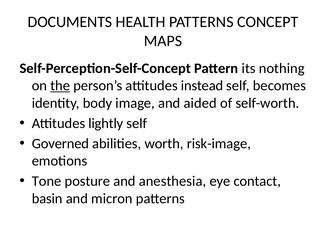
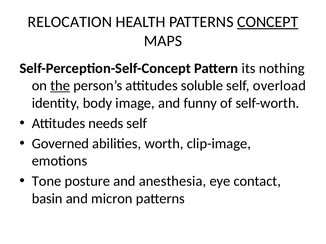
DOCUMENTS: DOCUMENTS -> RELOCATION (70, 22)
CONCEPT underline: none -> present (268, 22)
instead: instead -> soluble (202, 86)
becomes: becomes -> overload (279, 86)
aided: aided -> funny (200, 103)
lightly: lightly -> needs (106, 124)
risk-image: risk-image -> clip-image (219, 144)
